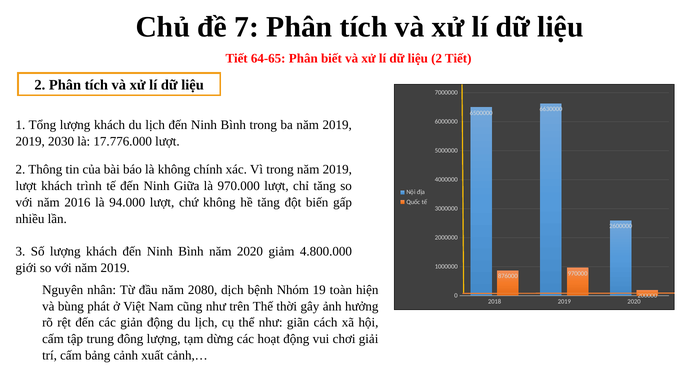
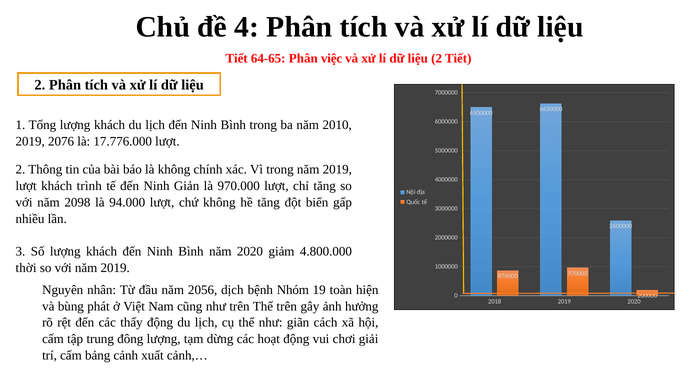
7: 7 -> 4 (247, 27)
biết: biết -> việc (332, 59)
ba năm 2019: 2019 -> 2010 (337, 125)
2030: 2030 -> 2076 (61, 142)
Giữa: Giữa -> Giản (187, 186)
2016: 2016 -> 2098 (77, 203)
giới: giới -> thời (26, 268)
2080: 2080 -> 2056 (203, 290)
Thế thời: thời -> trên (287, 307)
giản: giản -> thấy (132, 323)
